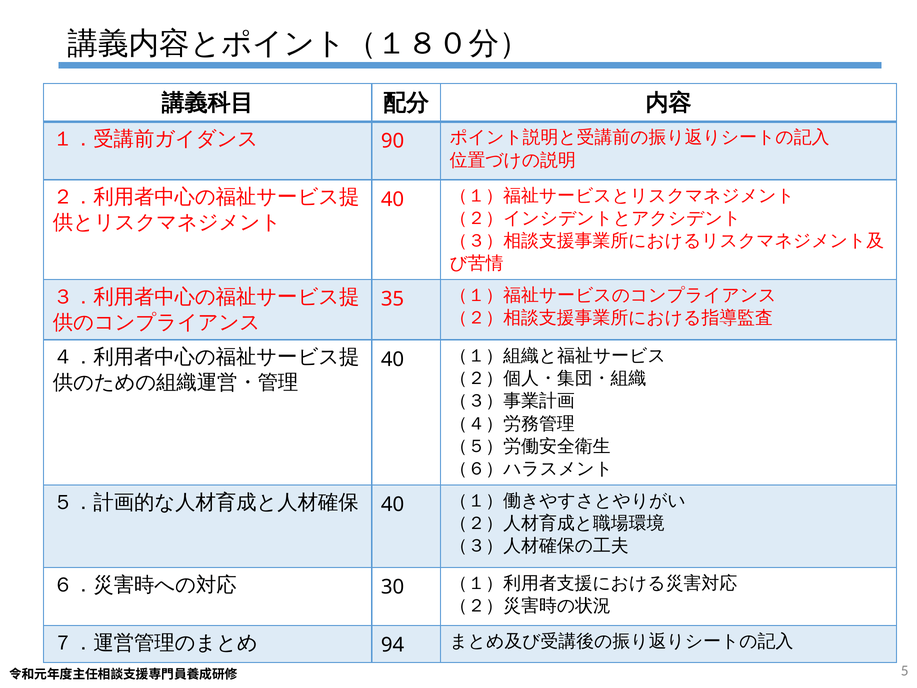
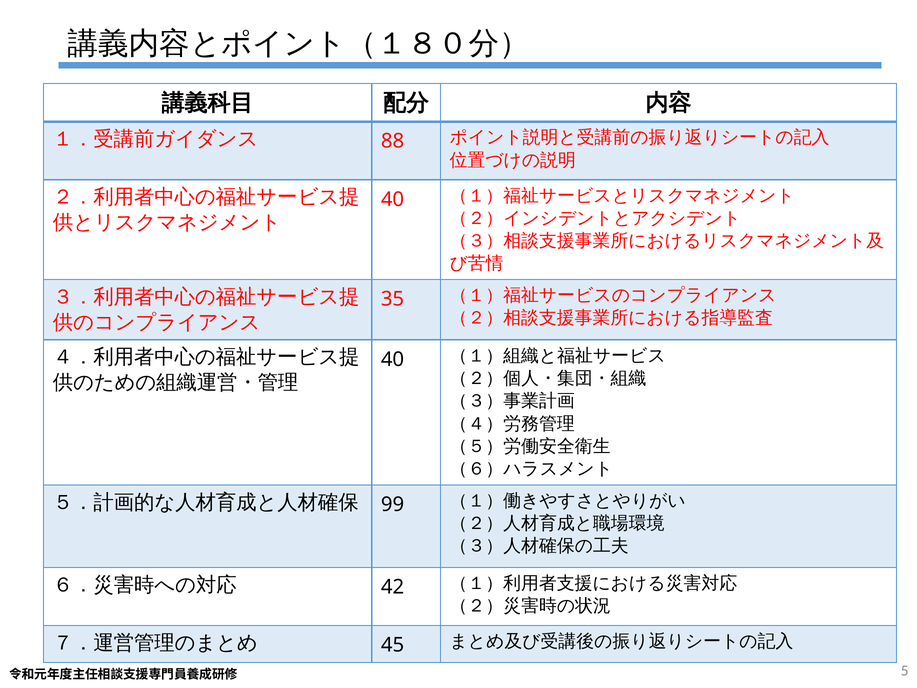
90: 90 -> 88 (393, 141)
40: 40 -> 99 (393, 504)
30: 30 -> 42 (393, 587)
94: 94 -> 45 (393, 645)
